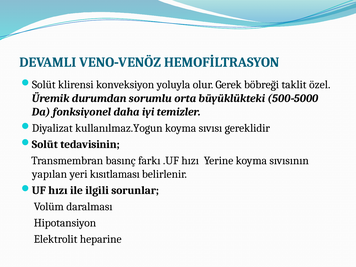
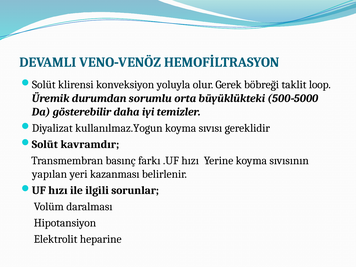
özel: özel -> loop (320, 85)
fonksiyonel: fonksiyonel -> gösterebilir (82, 112)
tedavisinin: tedavisinin -> kavramdır (90, 144)
kısıtlaması: kısıtlaması -> kazanması (115, 174)
